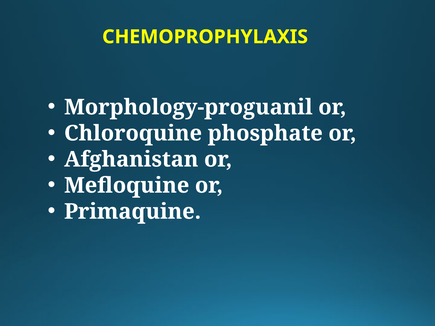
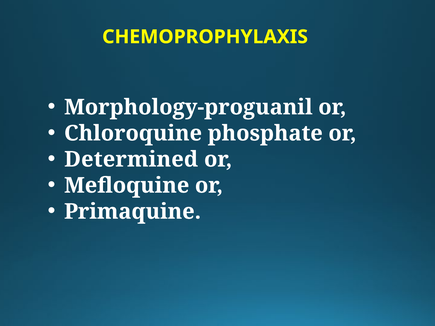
Afghanistan: Afghanistan -> Determined (131, 160)
